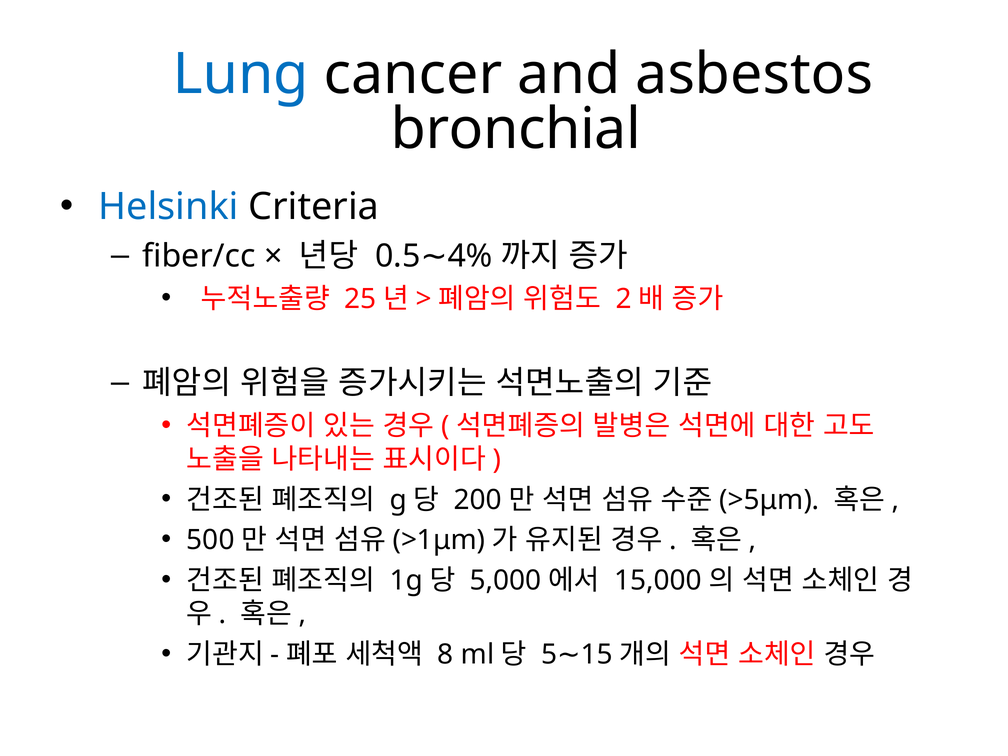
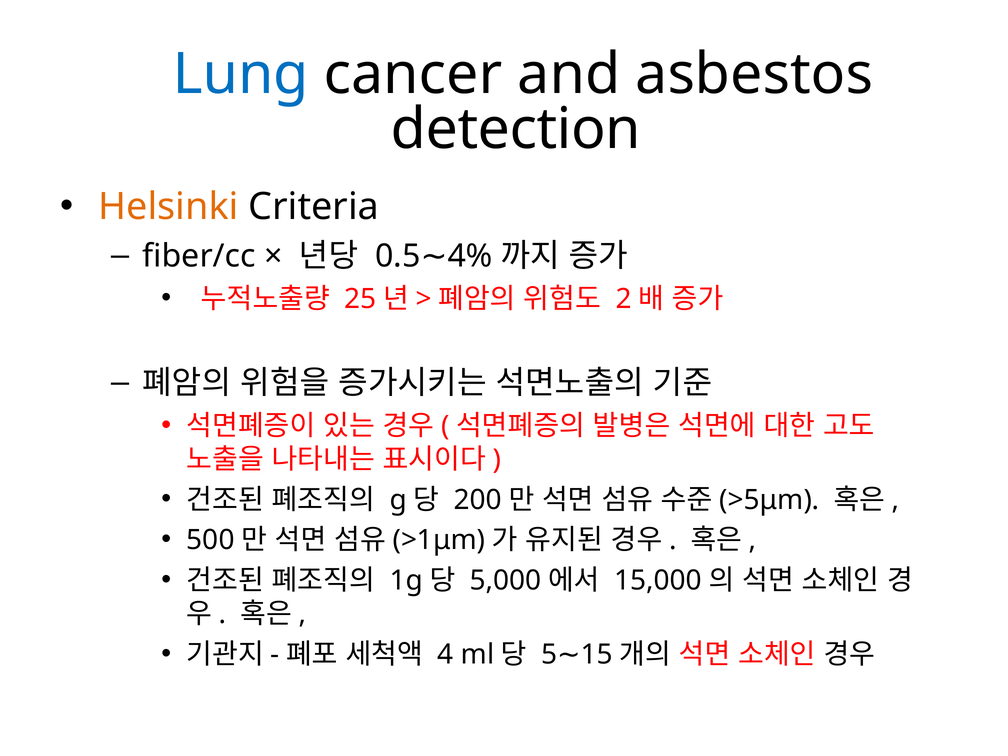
bronchial: bronchial -> detection (516, 129)
Helsinki colour: blue -> orange (168, 207)
8: 8 -> 4 (445, 654)
